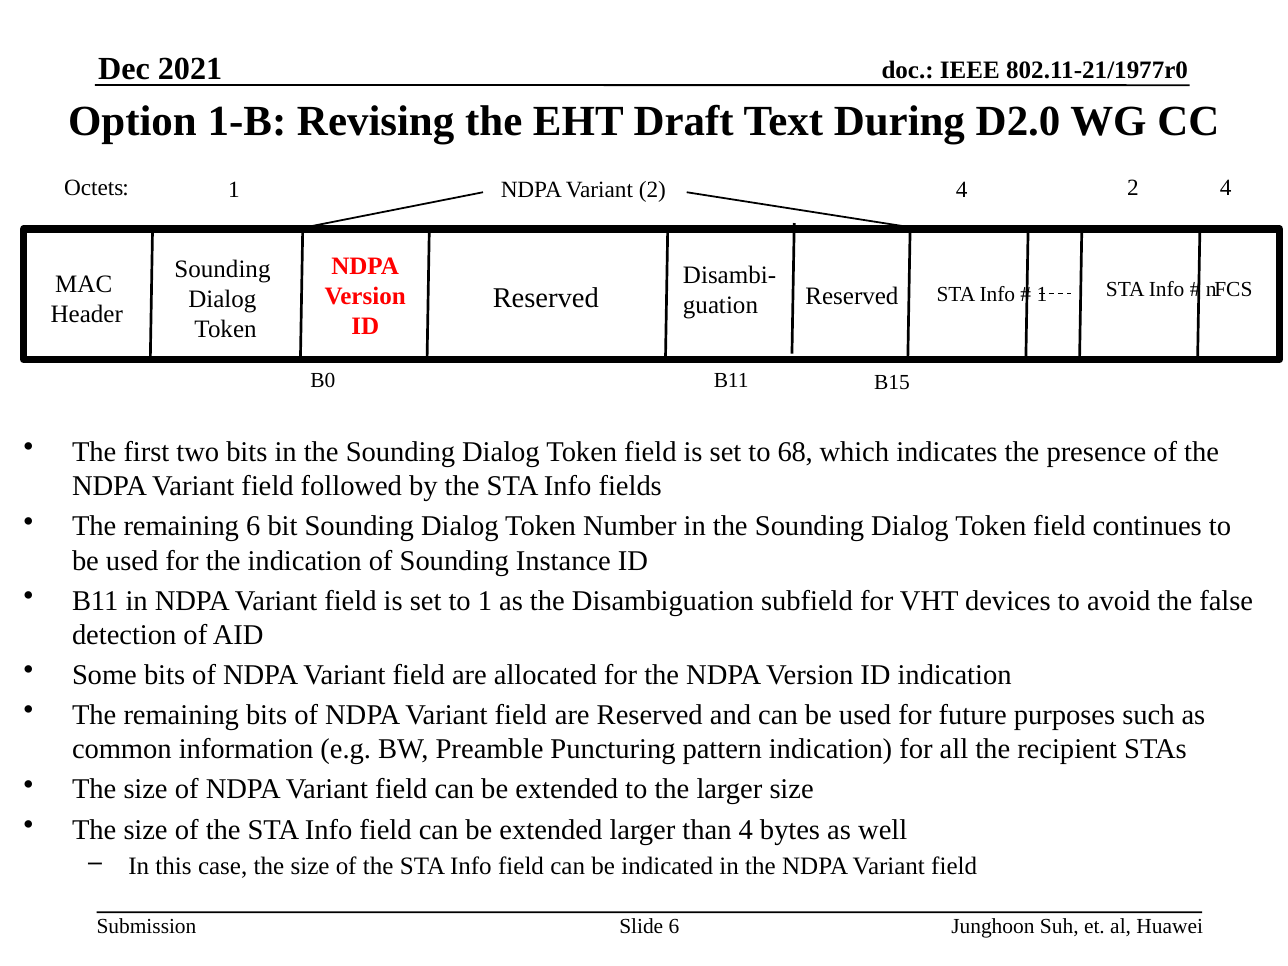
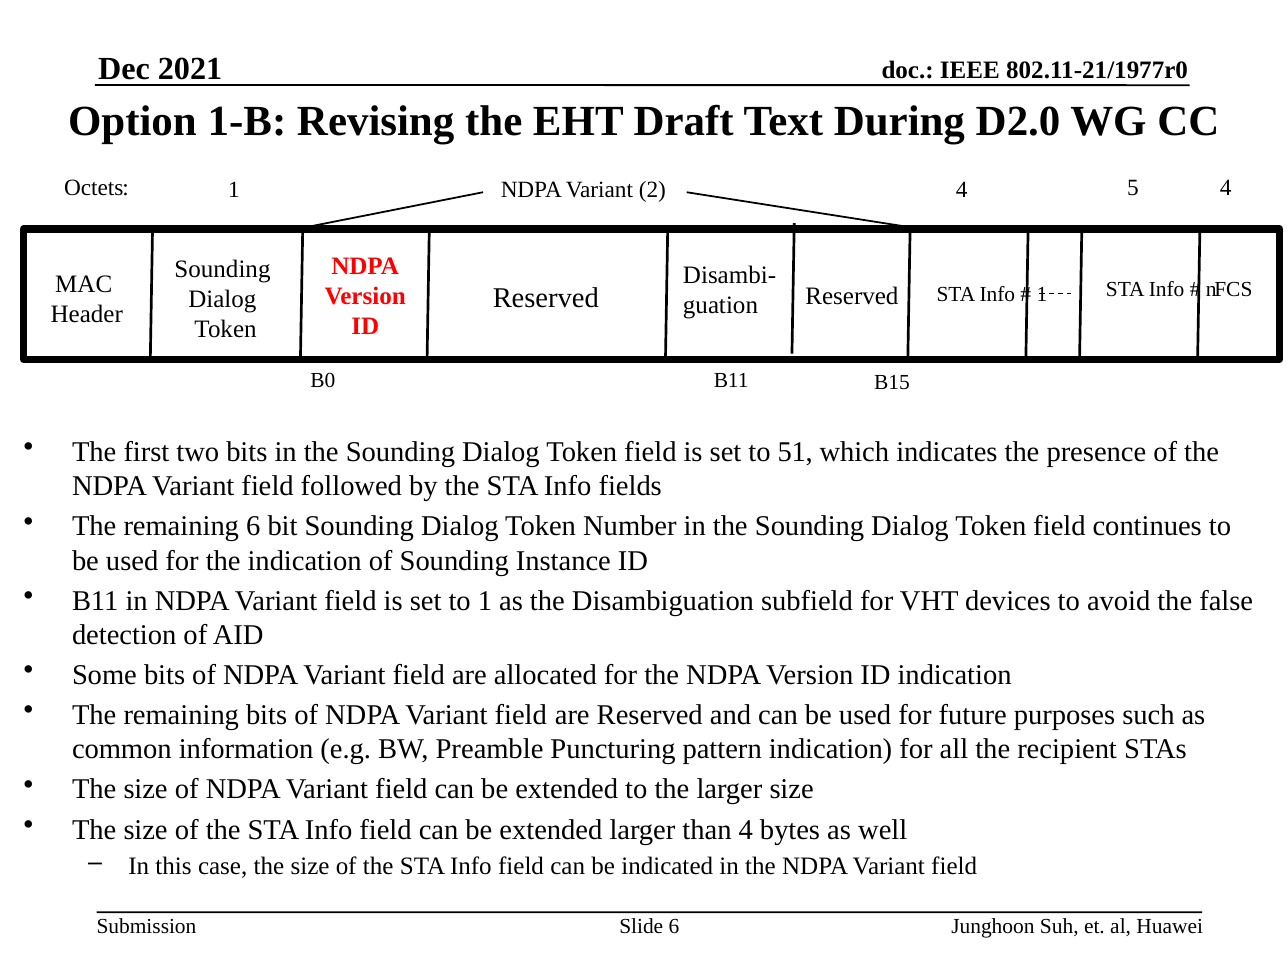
4 2: 2 -> 5 (1133, 187)
68: 68 -> 51 (795, 452)
